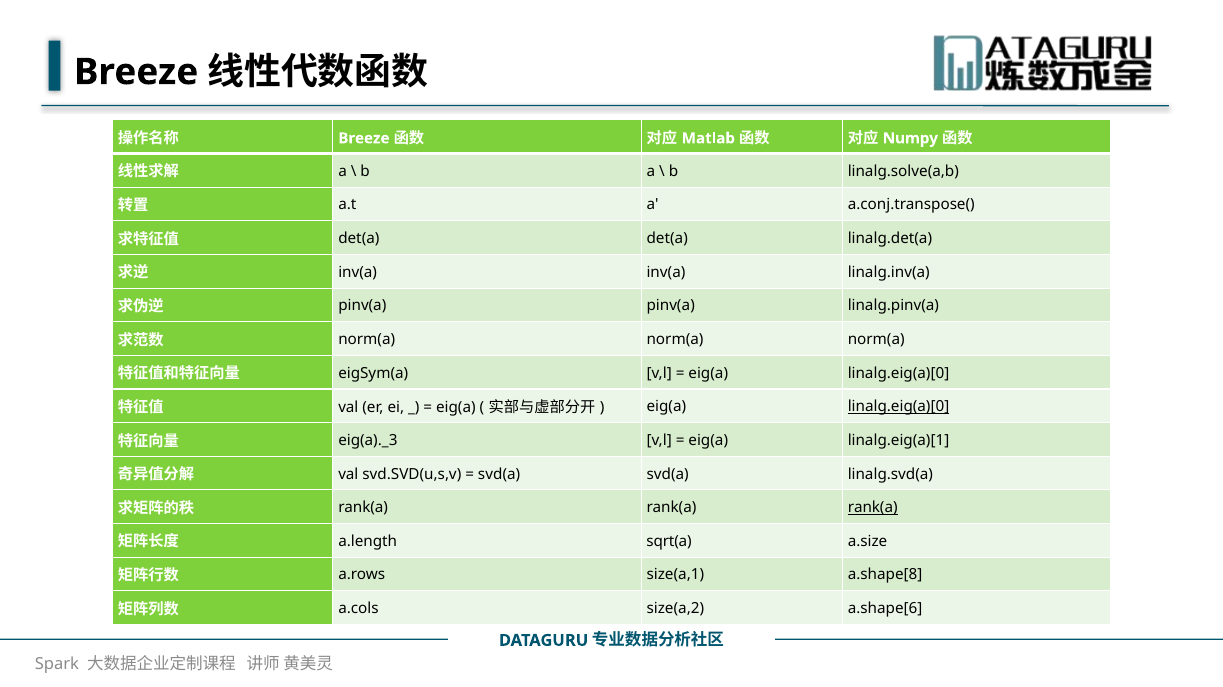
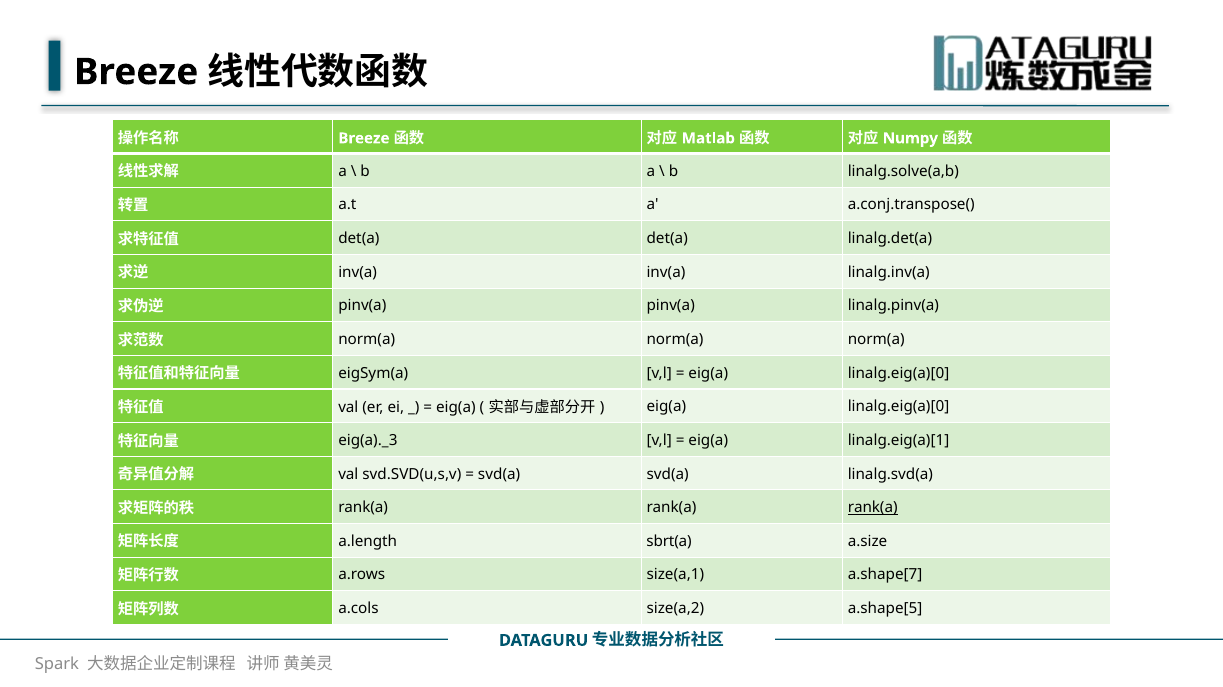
linalg.eig(a)[0 underline: present -> none (899, 407)
sqrt(a: sqrt(a -> sbrt(a (669, 542)
a.shape[8: a.shape[8 -> a.shape[7 (885, 575)
a.shape[6: a.shape[6 -> a.shape[5 (885, 609)
